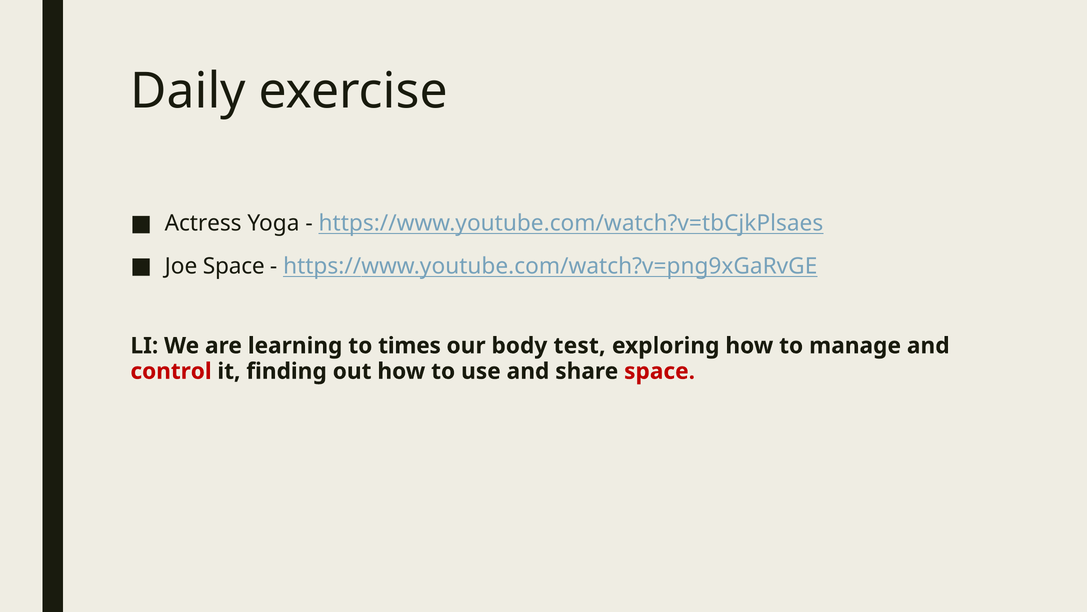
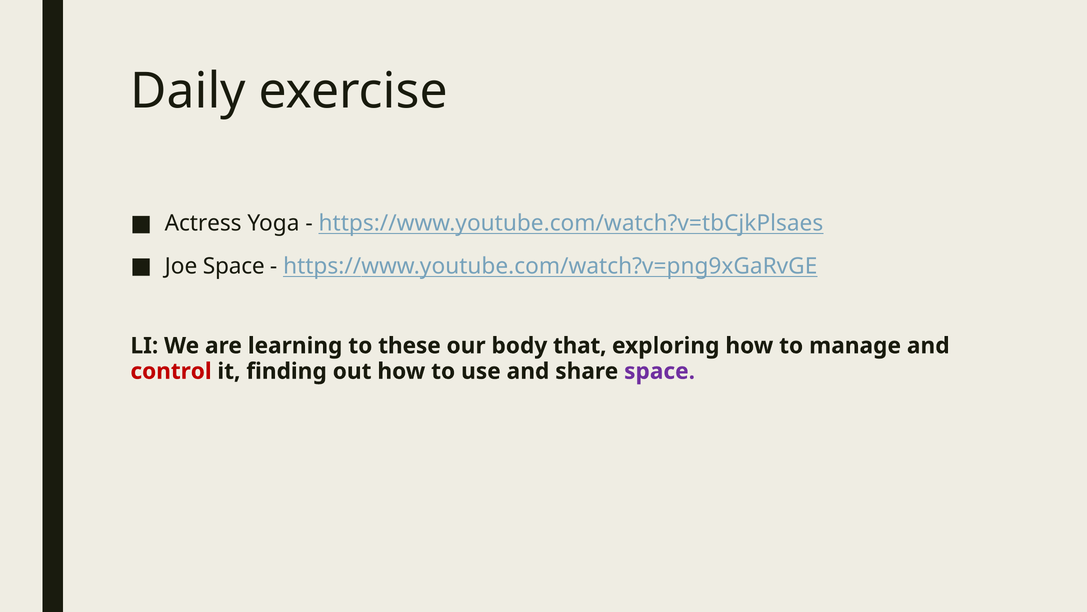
times: times -> these (409, 345)
test: test -> that (580, 345)
space colour: red -> purple (660, 371)
